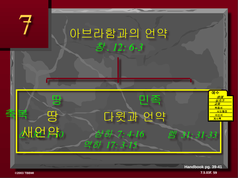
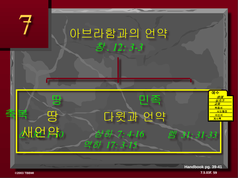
6-3: 6-3 -> 3-3 (136, 47)
